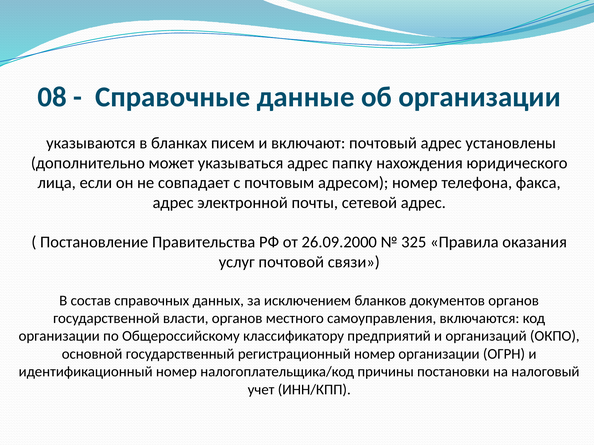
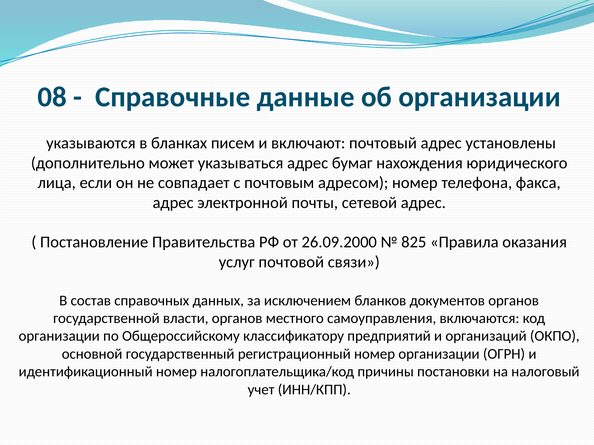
папку: папку -> бумаг (352, 163)
325: 325 -> 825 (414, 242)
